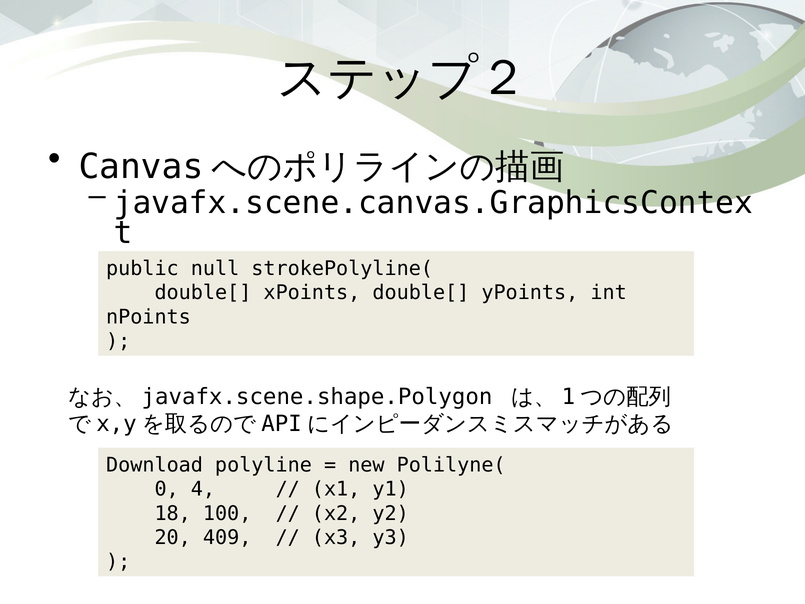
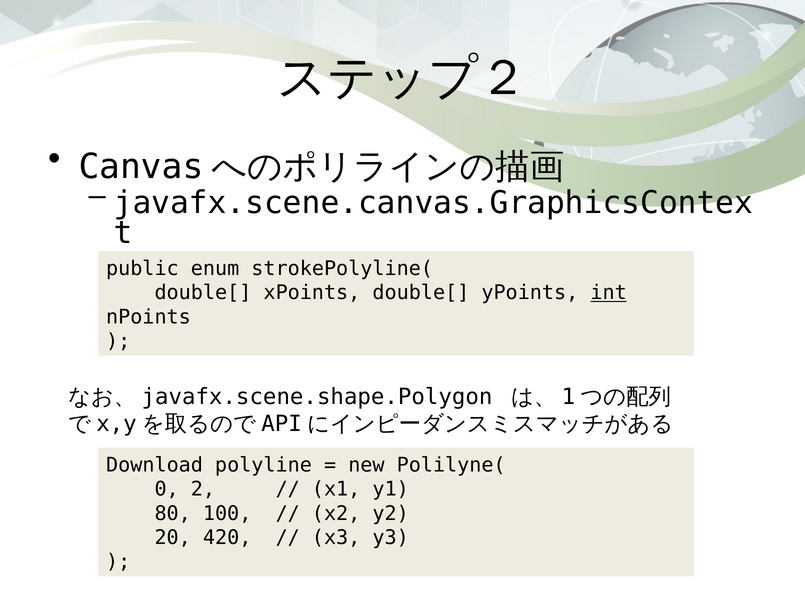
null: null -> enum (215, 269)
int underline: none -> present (609, 293)
4: 4 -> 2 (203, 489)
18: 18 -> 80 (173, 513)
409: 409 -> 420 (227, 537)
